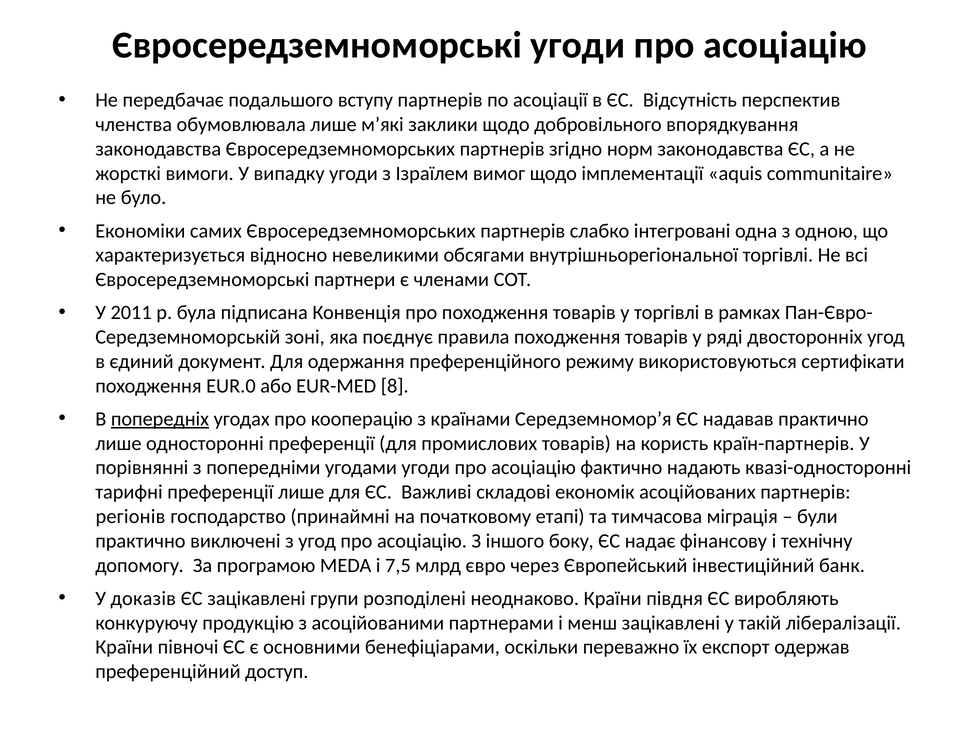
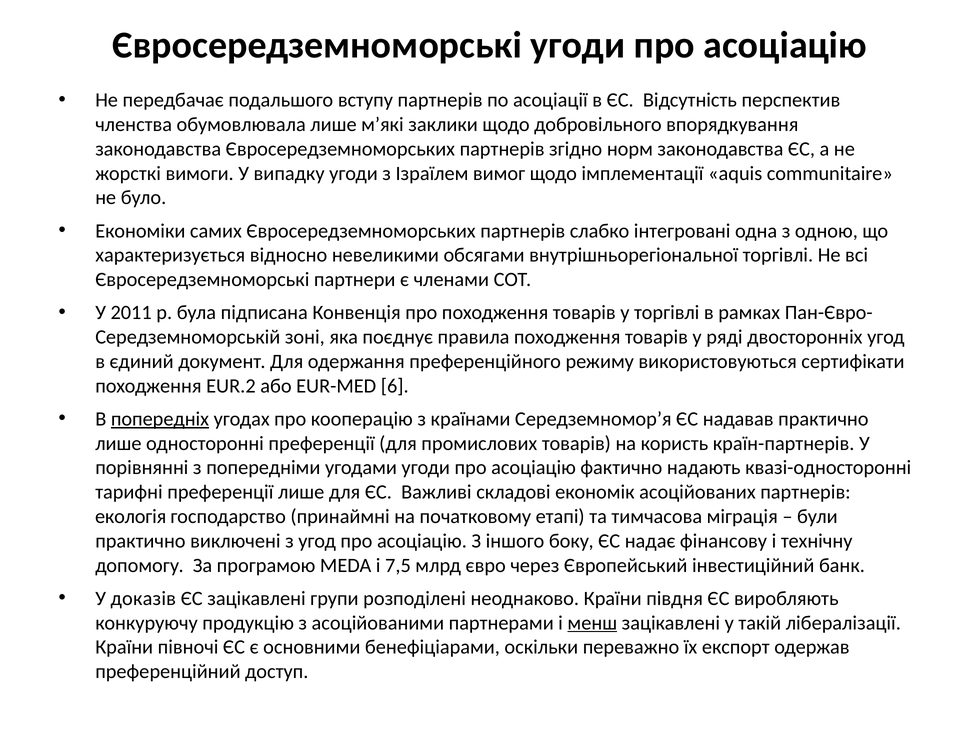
EUR.0: EUR.0 -> EUR.2 (231, 386)
8: 8 -> 6 (395, 386)
регіонів: регіонів -> екологія (131, 517)
менш underline: none -> present (592, 623)
